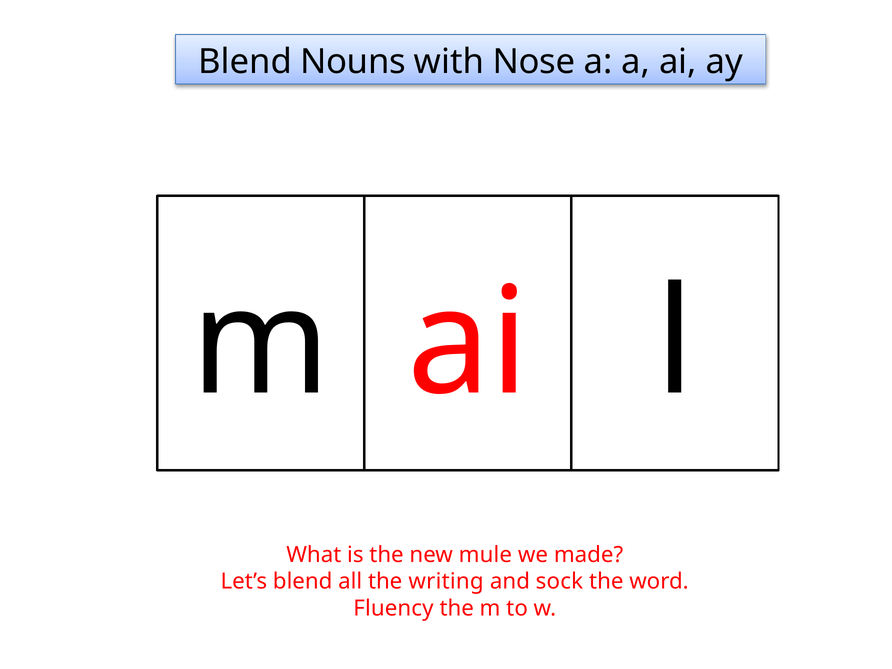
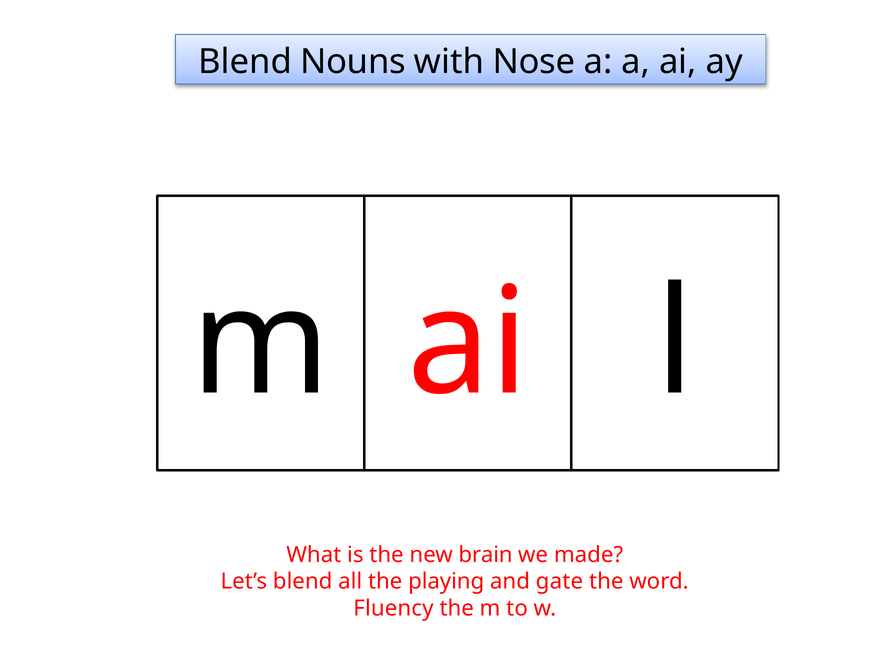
mule: mule -> brain (486, 555)
writing: writing -> playing (446, 582)
sock: sock -> gate (559, 582)
